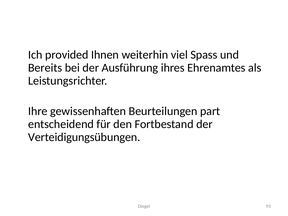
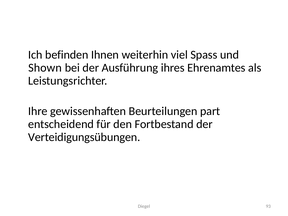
provided: provided -> befinden (67, 55)
Bereits: Bereits -> Shown (45, 68)
